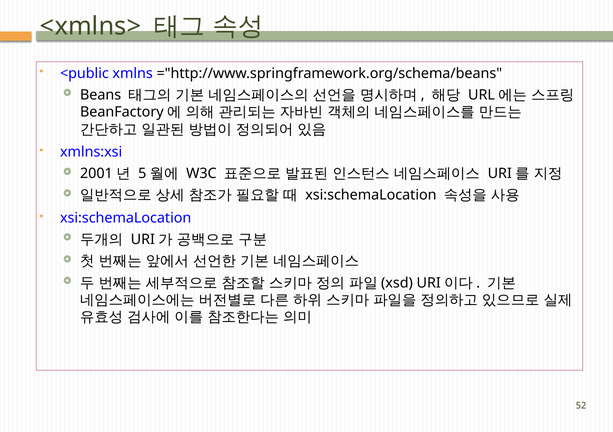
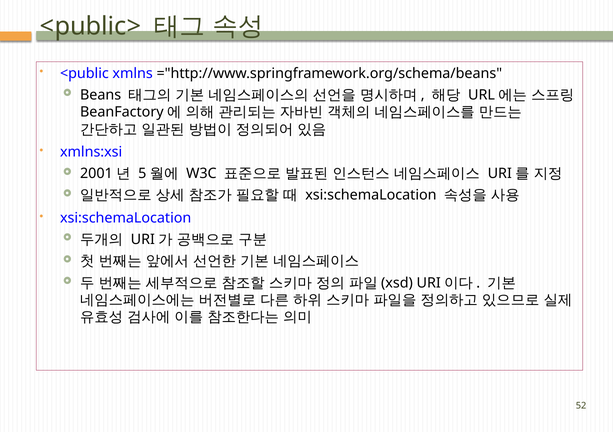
<xmlns>: <xmlns> -> <public> (91, 26)
